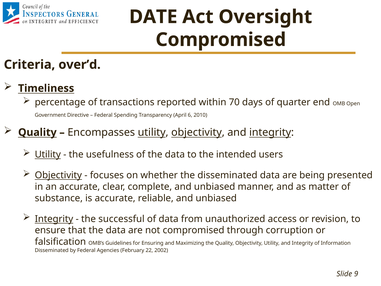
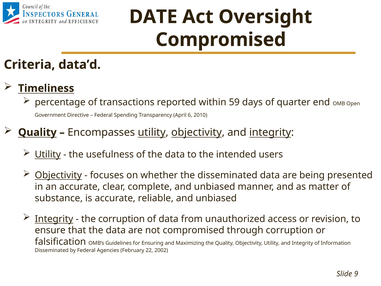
over’d: over’d -> data’d (80, 65)
70: 70 -> 59 (234, 102)
the successful: successful -> corruption (122, 219)
